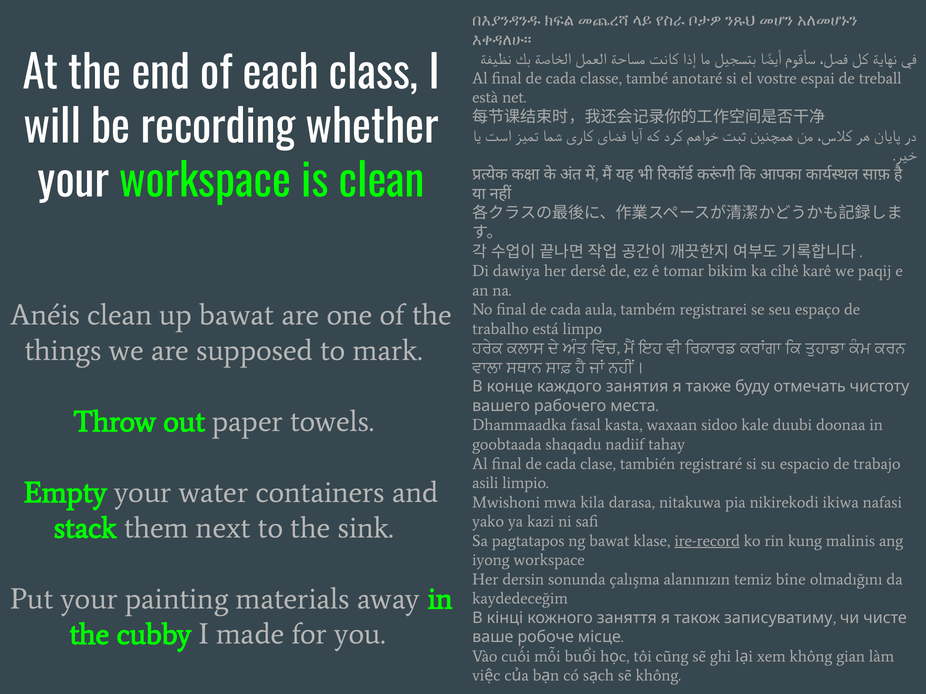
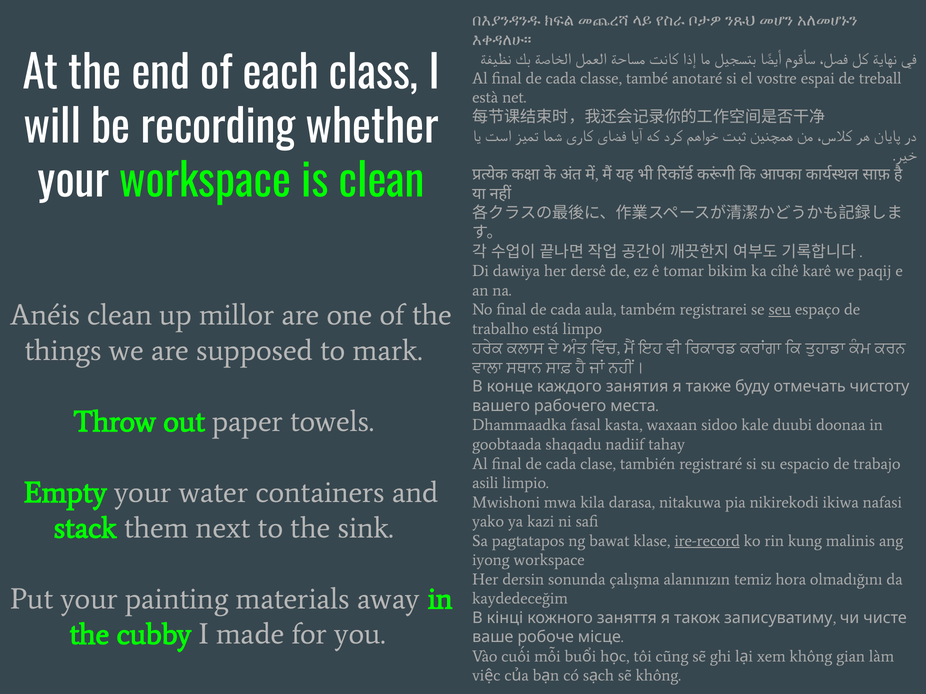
seu underline: none -> present (780, 310)
up bawat: bawat -> millor (237, 315)
bîne: bîne -> hora (791, 580)
